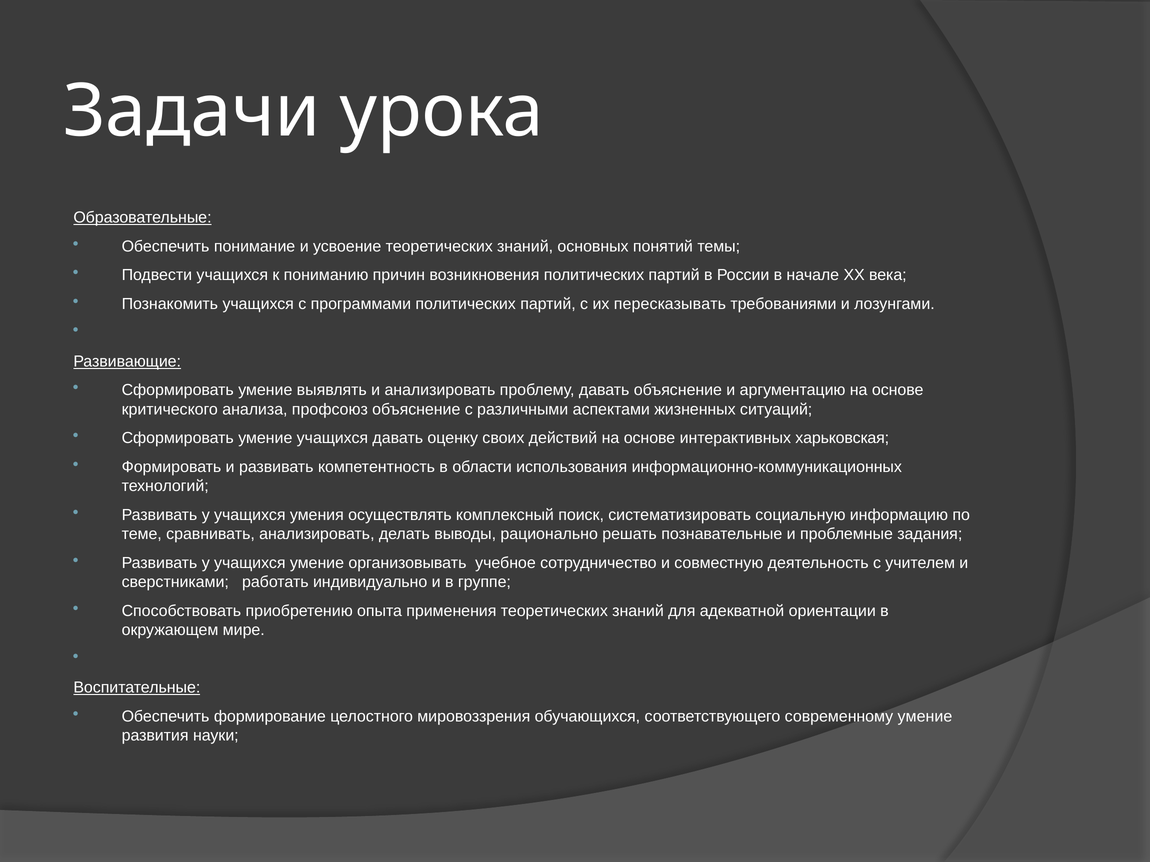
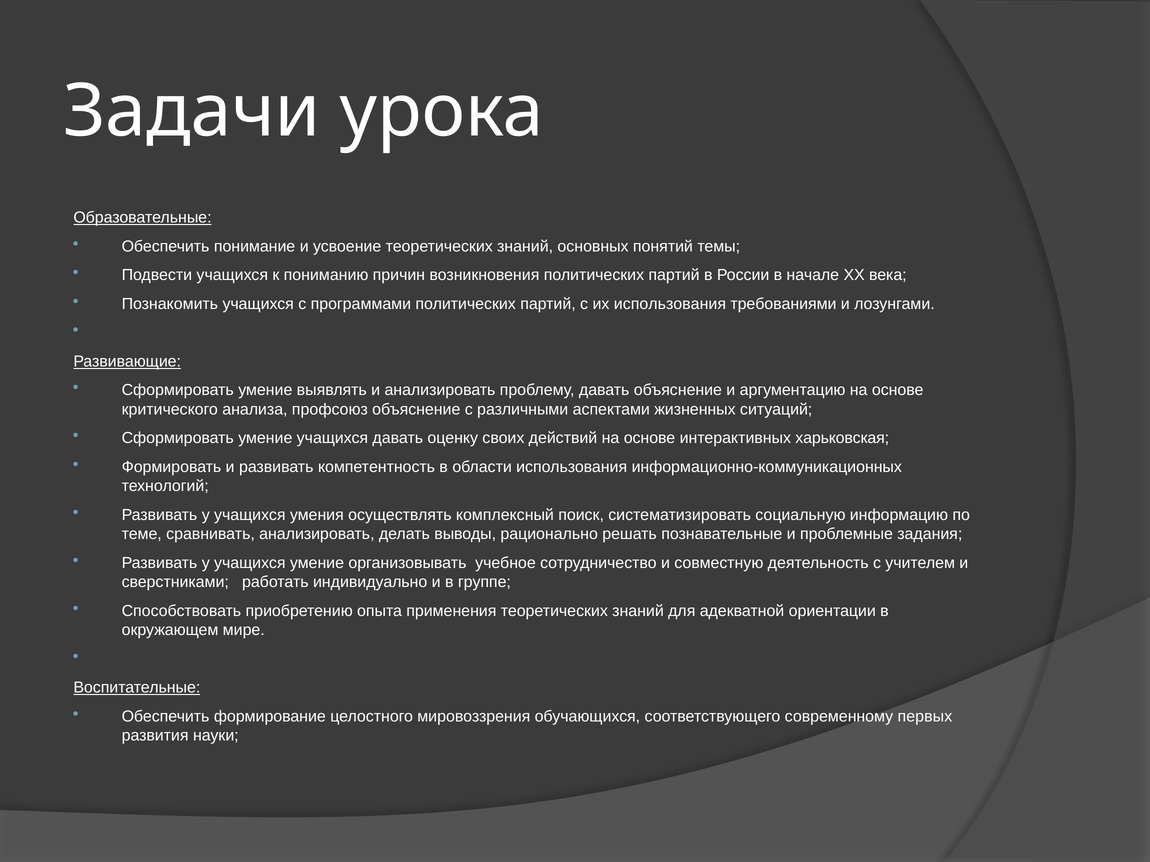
их пересказывать: пересказывать -> использования (670, 304)
современному умение: умение -> первых (925, 717)
